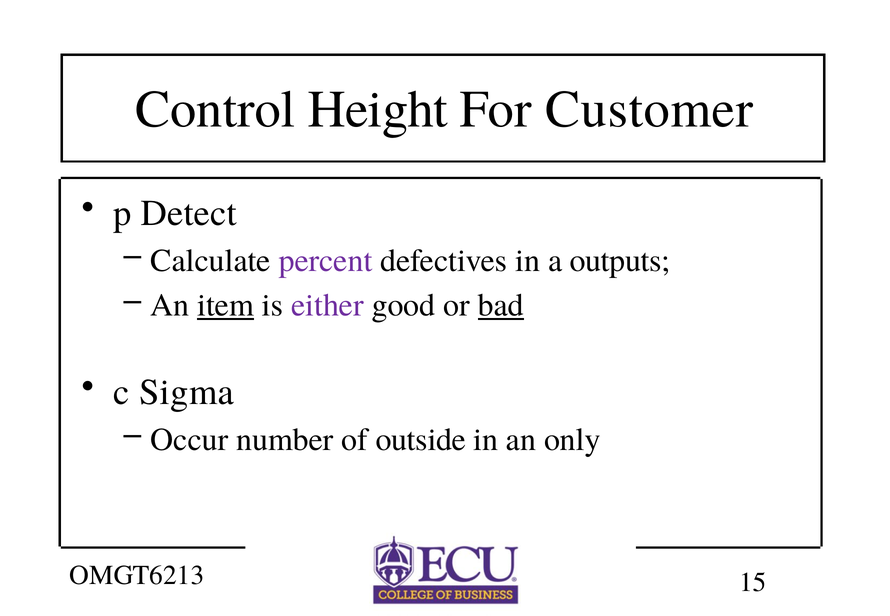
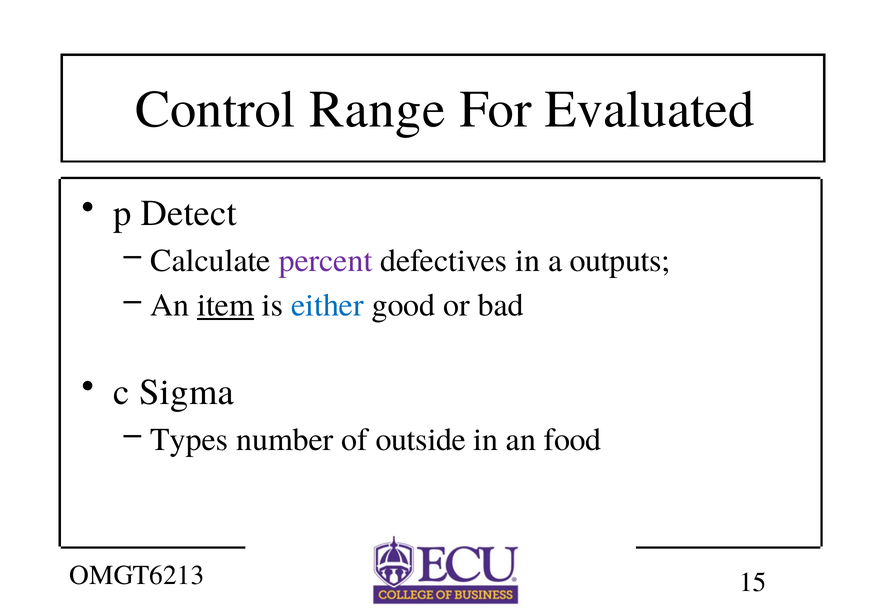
Height: Height -> Range (377, 110)
Customer: Customer -> Evaluated (650, 110)
either colour: purple -> blue (327, 305)
bad underline: present -> none (501, 305)
Occur: Occur -> Types (189, 440)
only: only -> food (573, 440)
